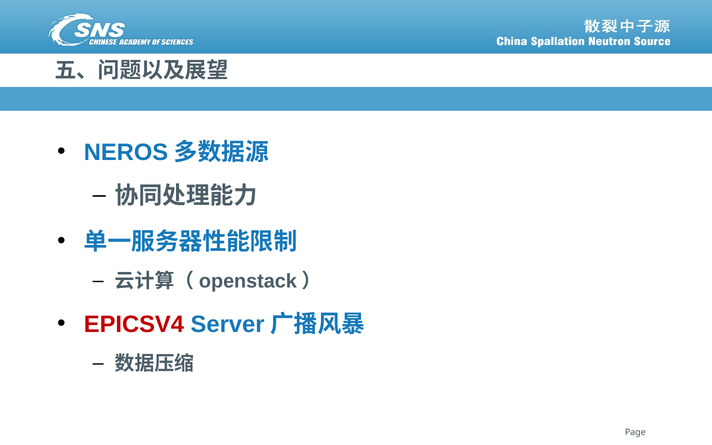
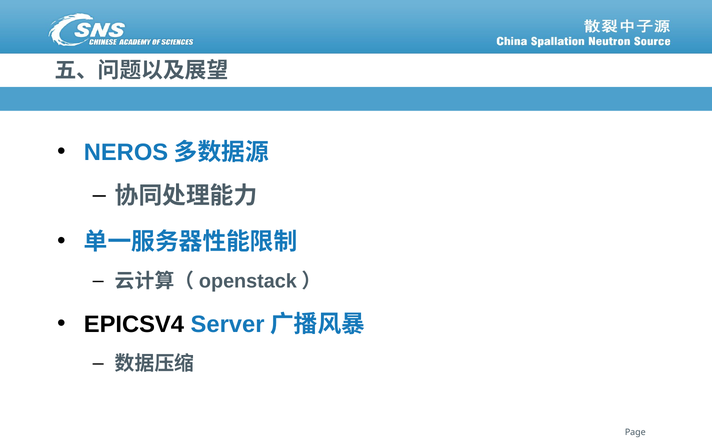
EPICSV4 colour: red -> black (134, 324)
